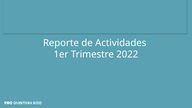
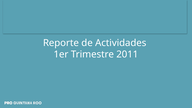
2022: 2022 -> 2011 (127, 54)
